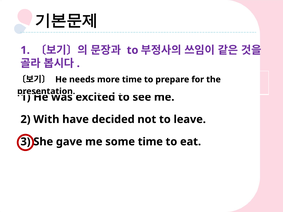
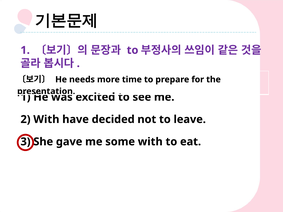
some time: time -> with (150, 142)
